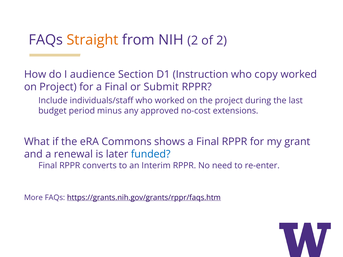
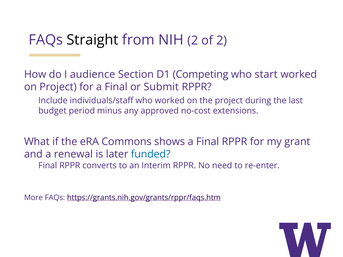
Straight colour: orange -> black (93, 40)
Instruction: Instruction -> Competing (201, 74)
copy: copy -> start (266, 74)
